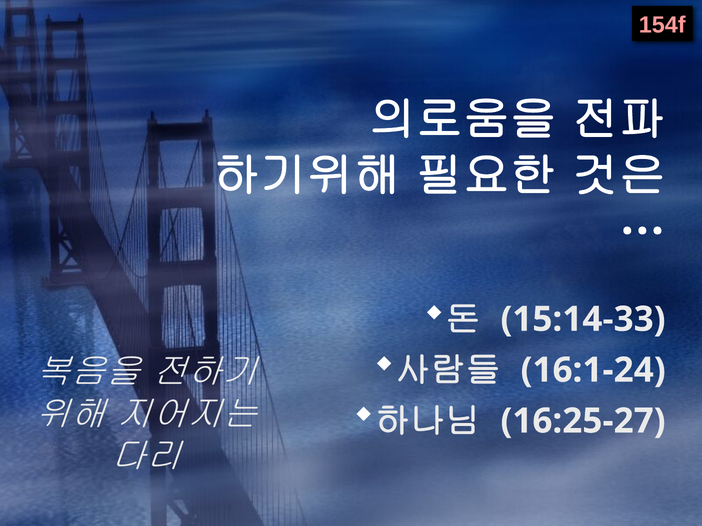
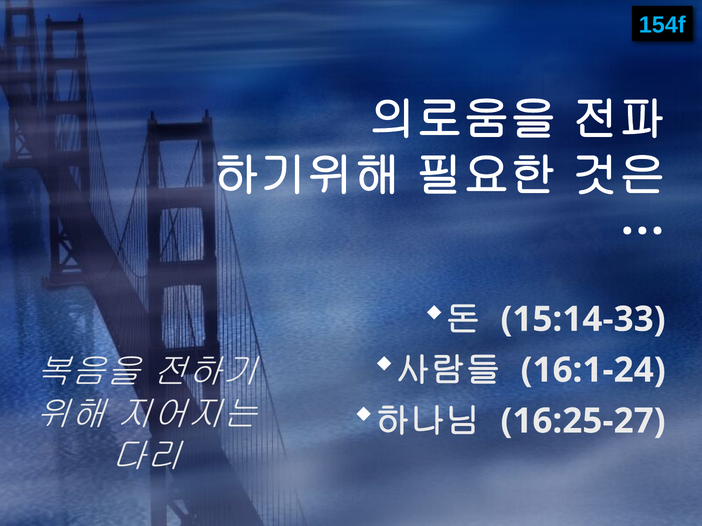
154f colour: pink -> light blue (662, 25)
